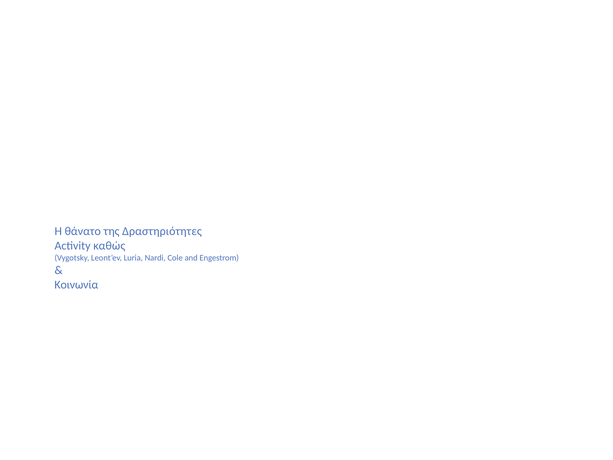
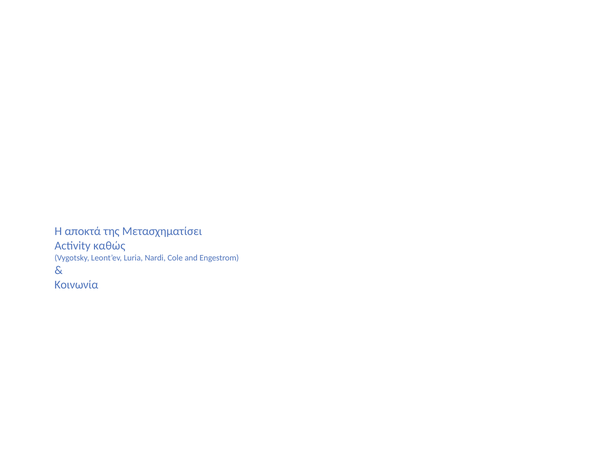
θάνατο: θάνατο -> αποκτά (83, 231)
Δραστηριότητες: Δραστηριότητες -> Μετασχηματίσει (162, 231)
